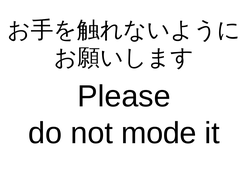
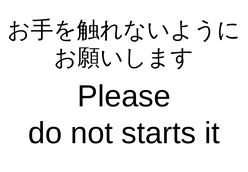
mode: mode -> starts (159, 133)
